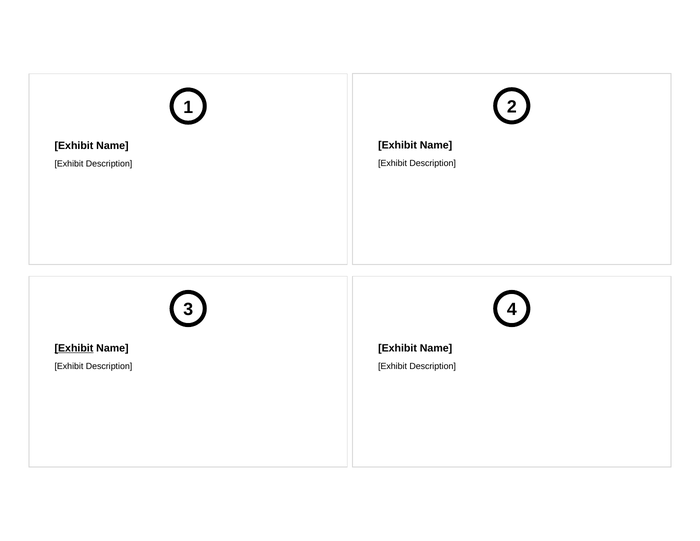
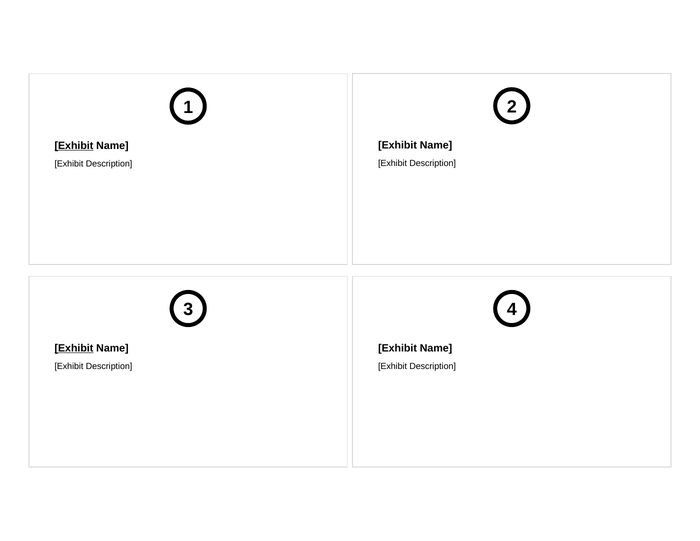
Exhibit underline: none -> present (74, 146)
